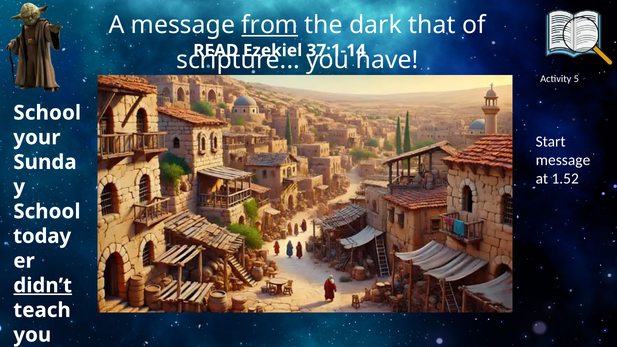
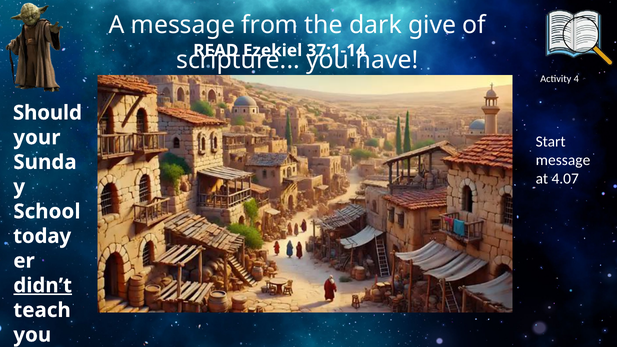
from underline: present -> none (270, 25)
that: that -> give (432, 25)
5: 5 -> 4 (576, 79)
School: School -> Should (47, 113)
1.52: 1.52 -> 4.07 (565, 179)
